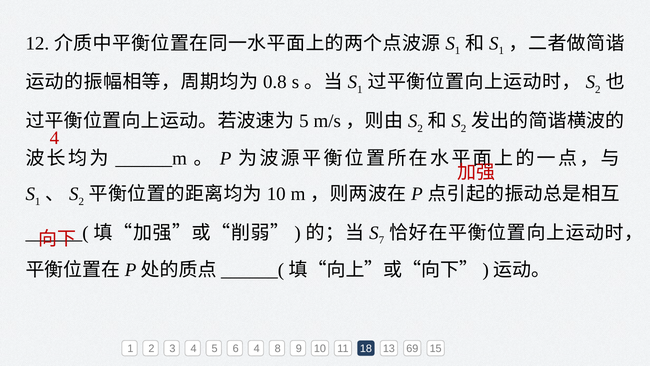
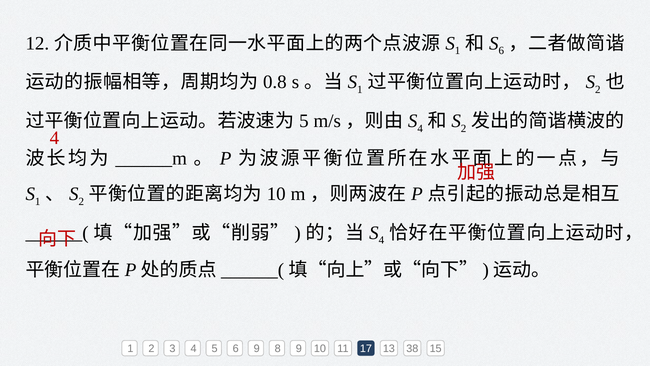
1: 1 -> 6 (501, 51)
2: 2 -> 4 (420, 128)
7: 7 -> 4 (381, 240)
6 4: 4 -> 9 (257, 349)
18: 18 -> 17 (366, 349)
69: 69 -> 38 (412, 349)
